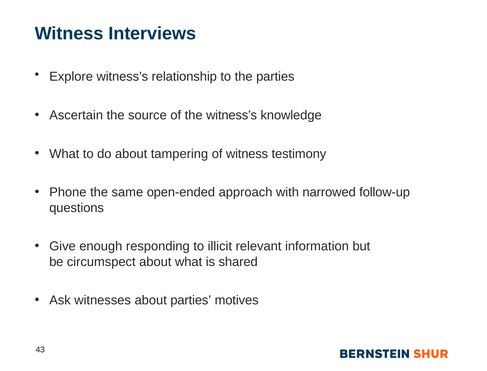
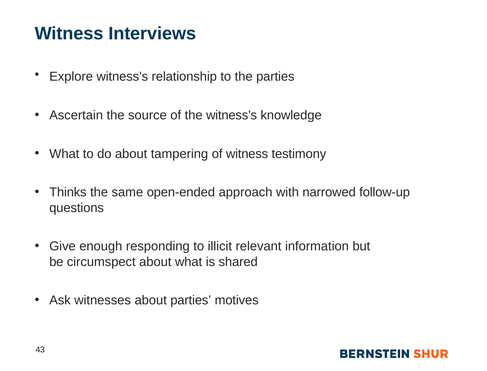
Phone: Phone -> Thinks (68, 192)
